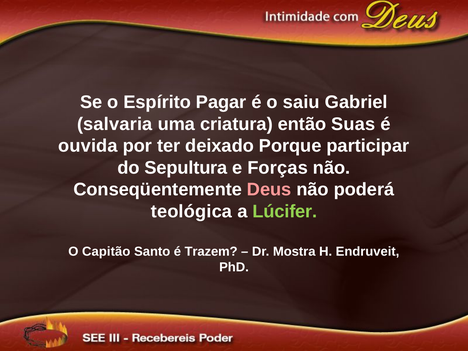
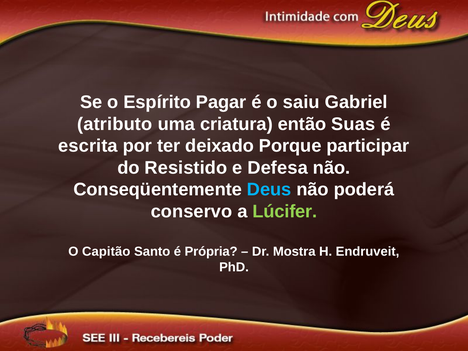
salvaria: salvaria -> atributo (115, 124)
ouvida: ouvida -> escrita (88, 146)
Sepultura: Sepultura -> Resistido (186, 168)
Forças: Forças -> Defesa (278, 168)
Deus colour: pink -> light blue (269, 190)
teológica: teológica -> conservo (192, 211)
Trazem: Trazem -> Própria (211, 252)
